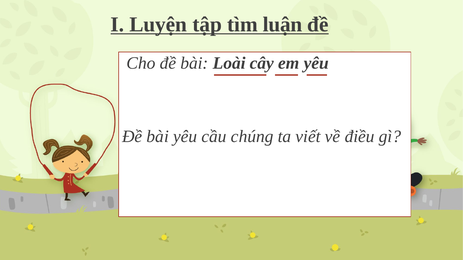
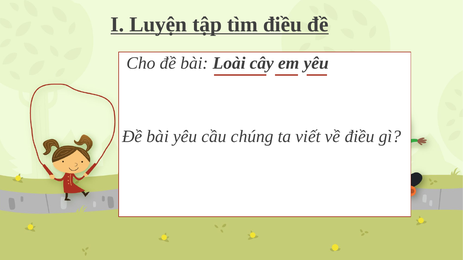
tìm luận: luận -> điều (283, 25)
